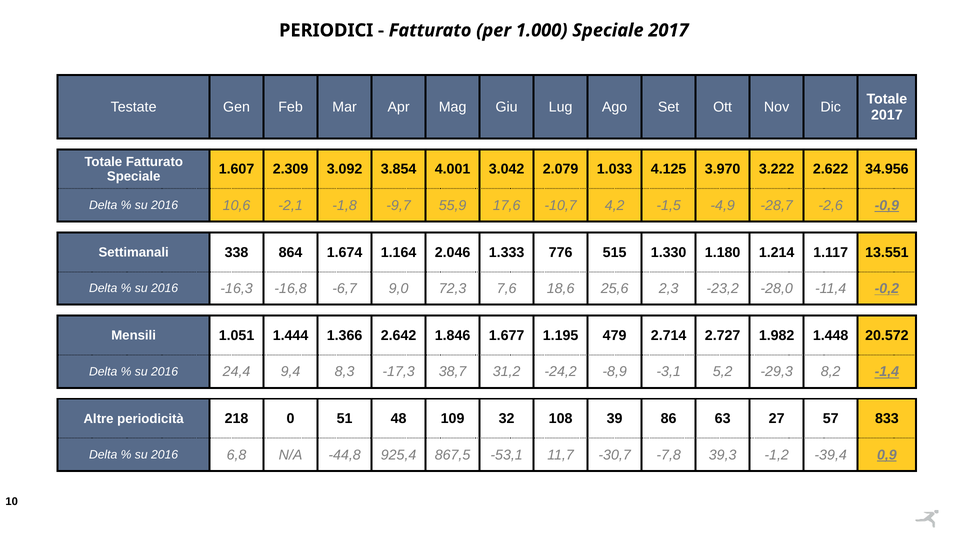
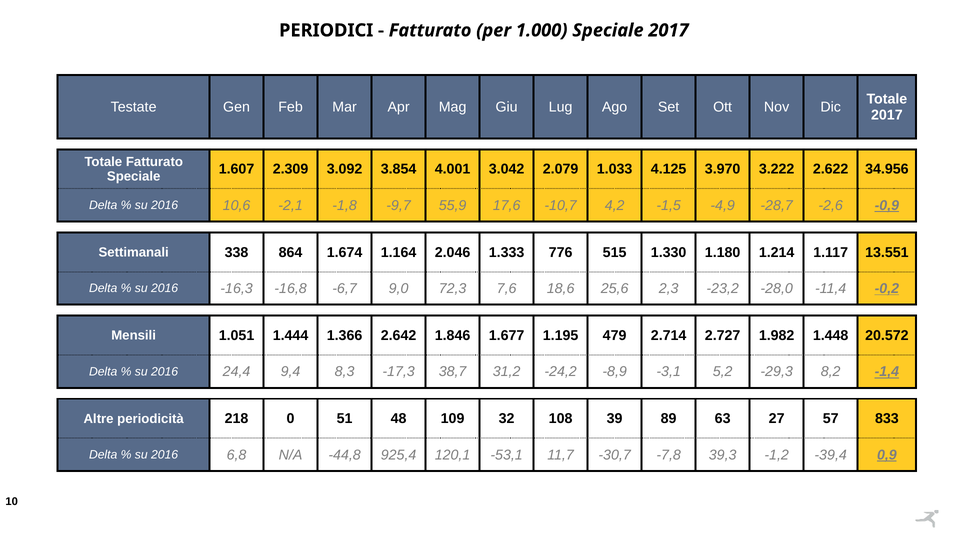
86: 86 -> 89 (669, 419)
867,5: 867,5 -> 120,1 (453, 455)
